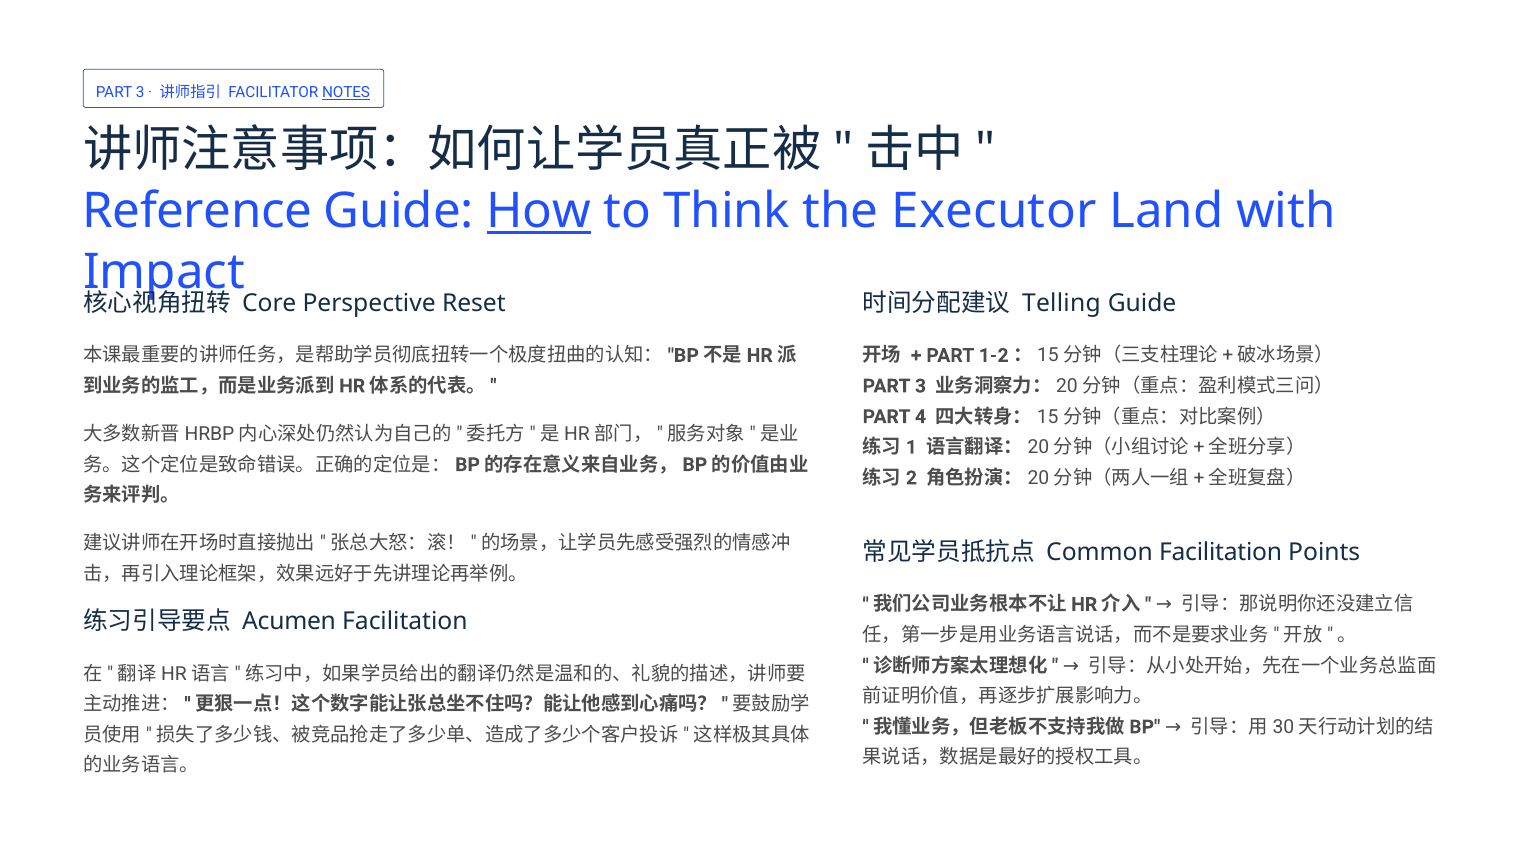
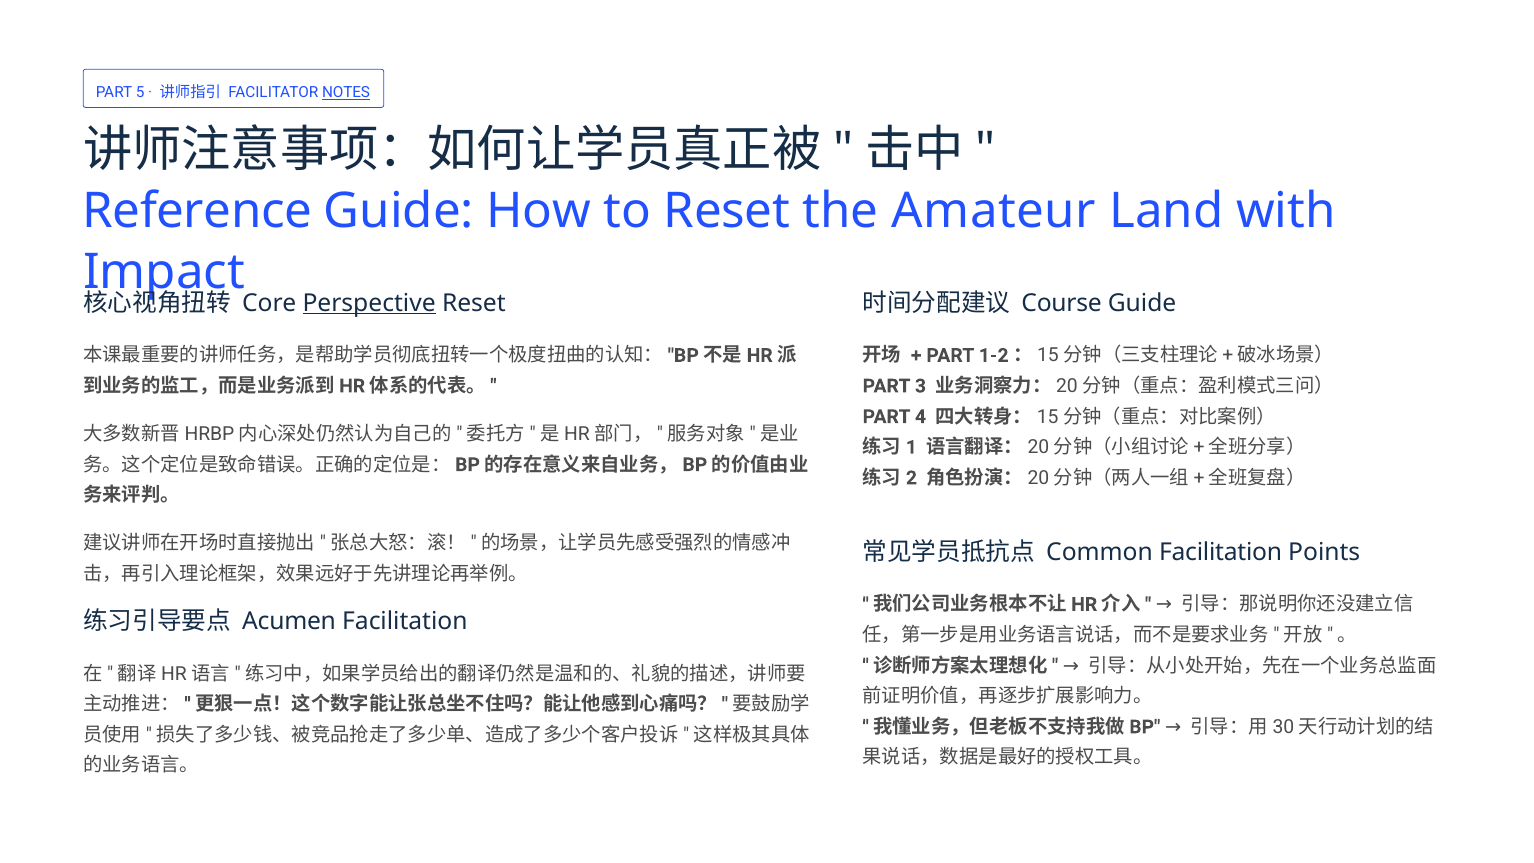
3: 3 -> 5 (140, 93)
How underline: present -> none (539, 211)
to Think: Think -> Reset (727, 211)
Executor: Executor -> Amateur (994, 211)
Perspective underline: none -> present (369, 303)
Telling: Telling -> Course (1062, 303)
